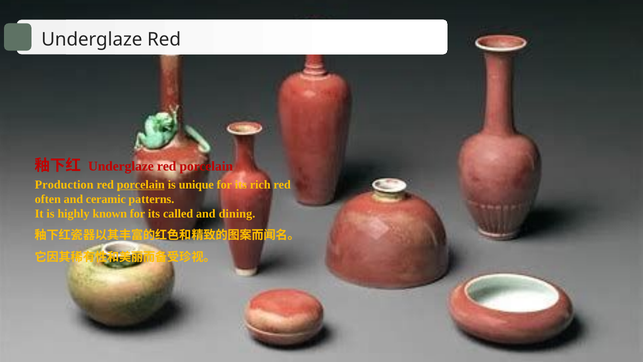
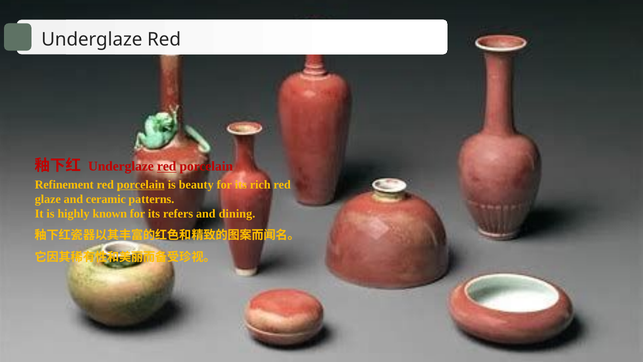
red underline: none -> present (167, 166)
Production: Production -> Refinement (64, 184)
unique: unique -> beauty (196, 184)
often: often -> glaze (48, 199)
called: called -> refers (178, 213)
